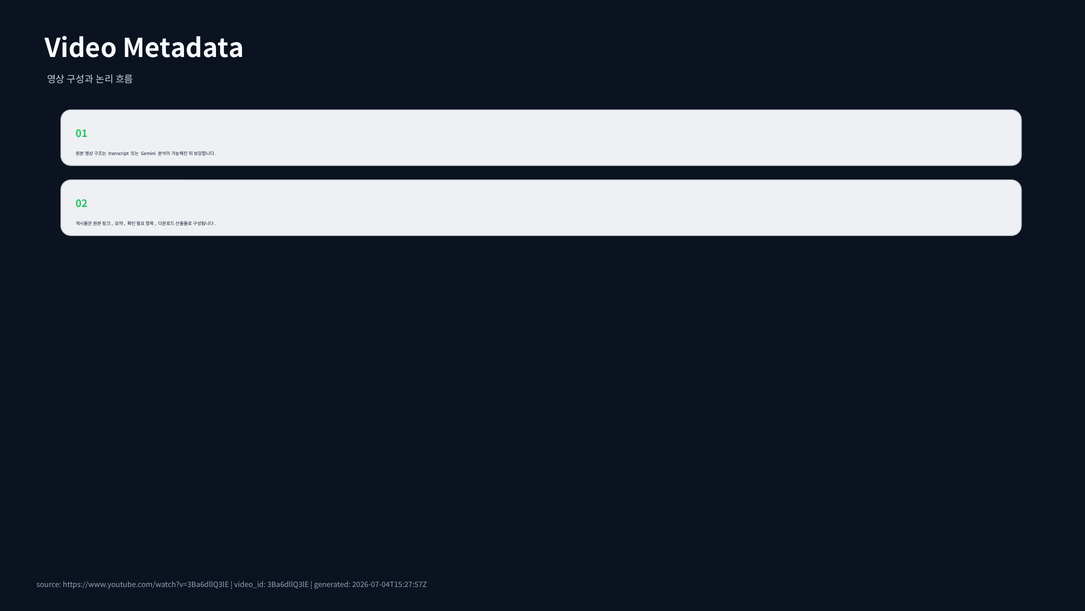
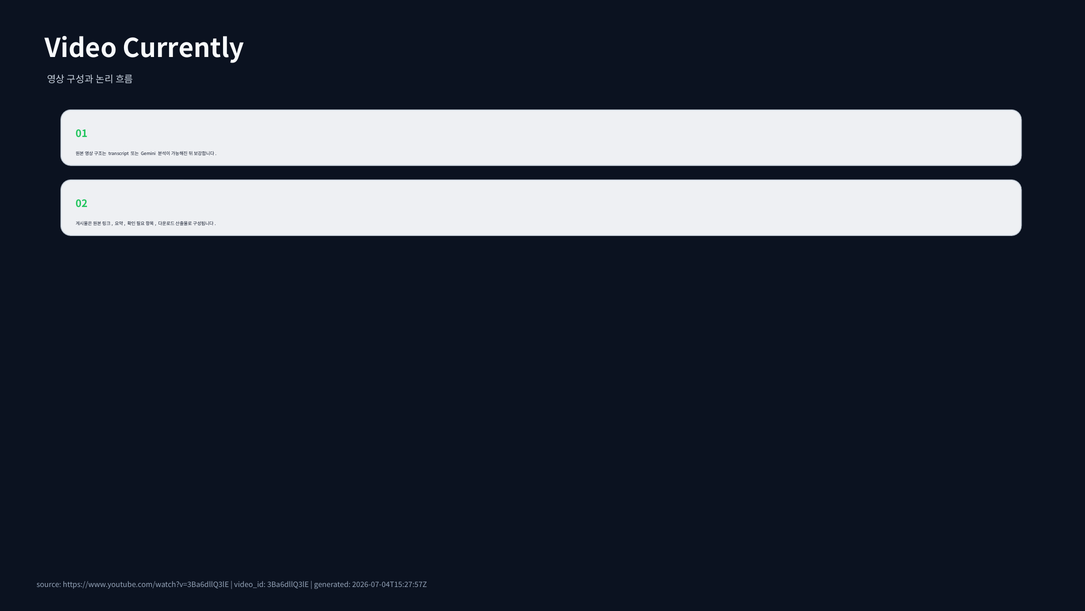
Metadata: Metadata -> Currently (183, 49)
